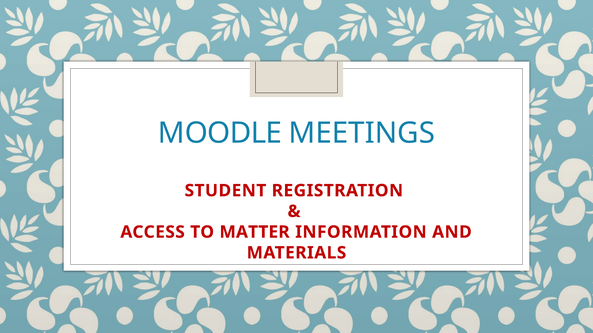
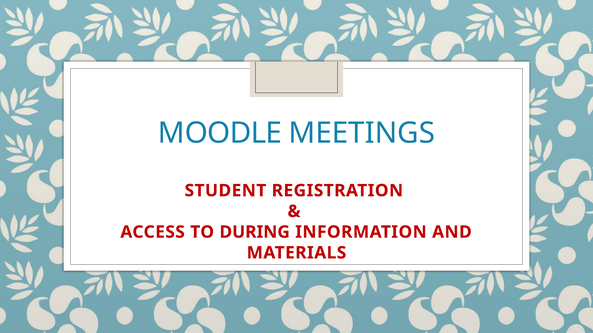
MATTER: MATTER -> DURING (255, 232)
